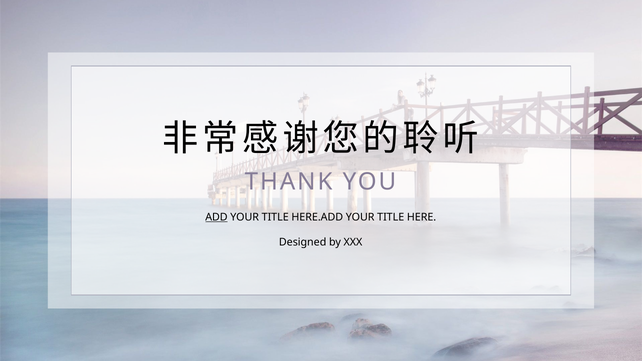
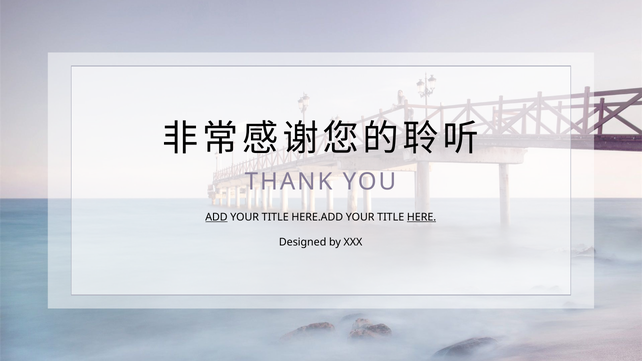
HERE underline: none -> present (422, 217)
